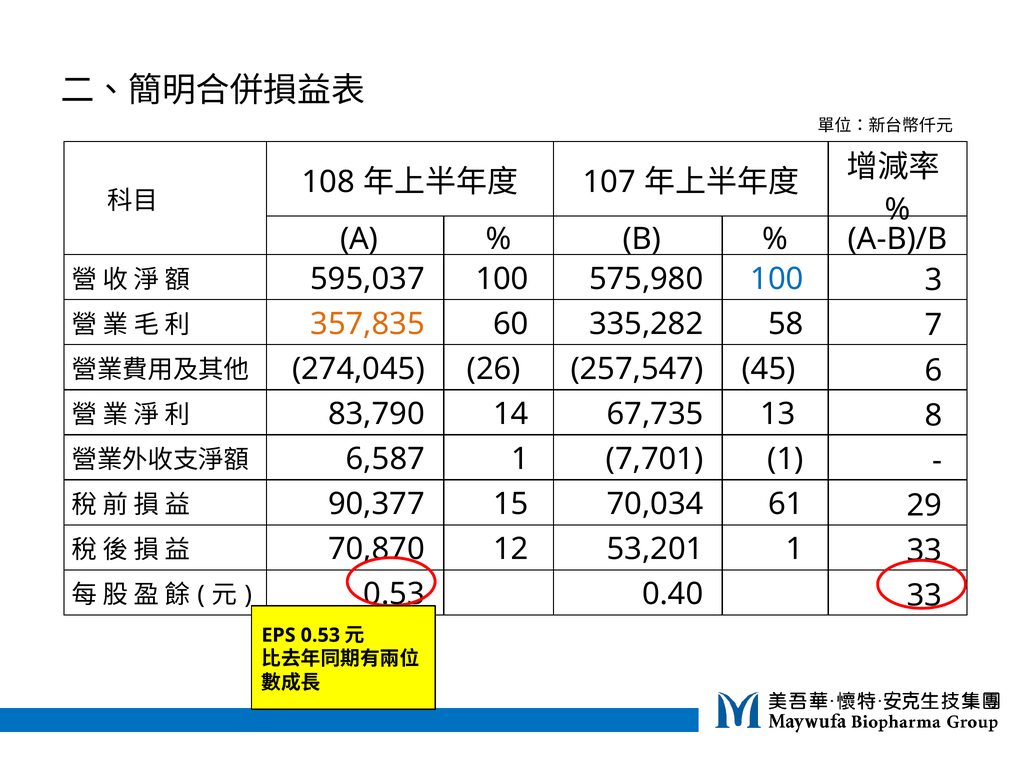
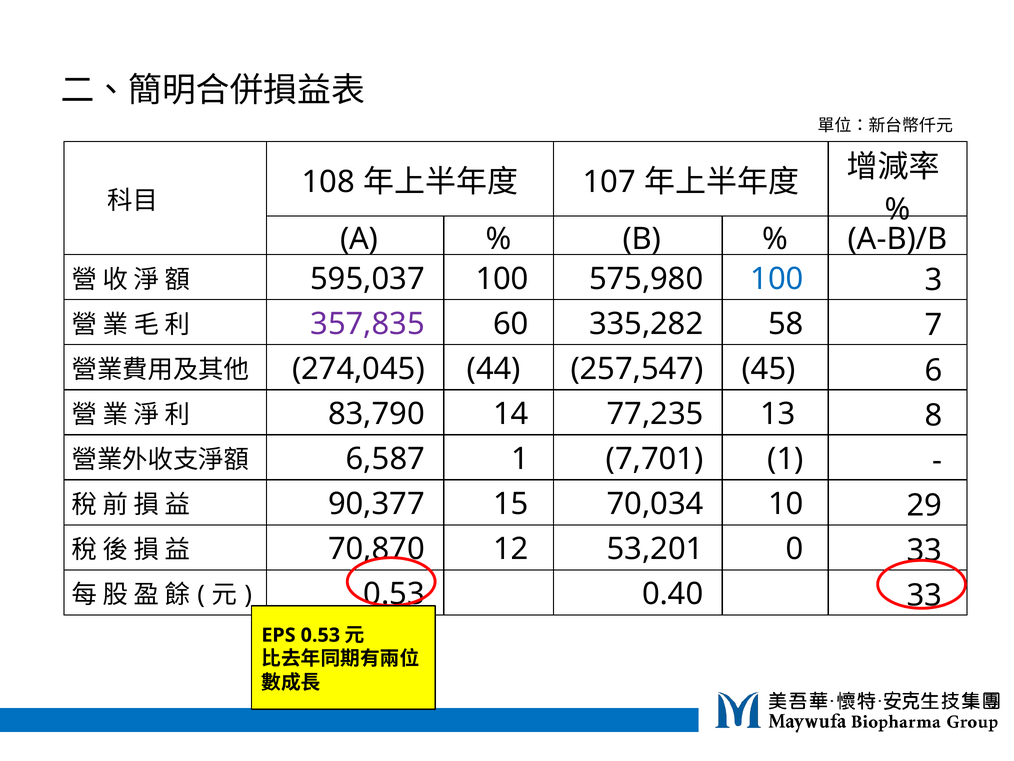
357,835 colour: orange -> purple (368, 324)
26: 26 -> 44 (494, 369)
67,735: 67,735 -> 77,235 (655, 414)
61: 61 -> 10 (786, 504)
53,201 1: 1 -> 0 (795, 549)
